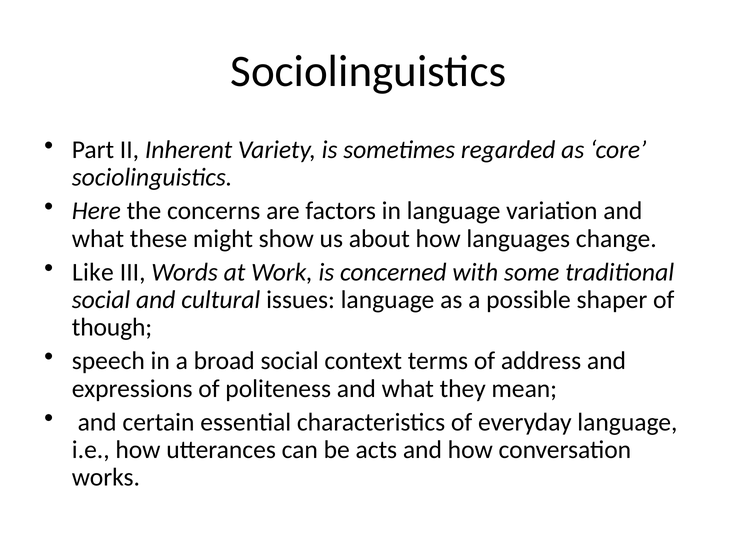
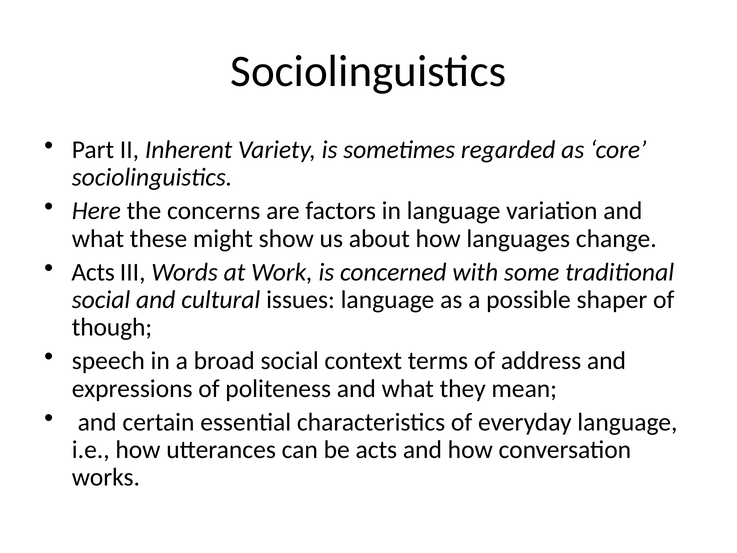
Like: Like -> Acts (93, 272)
